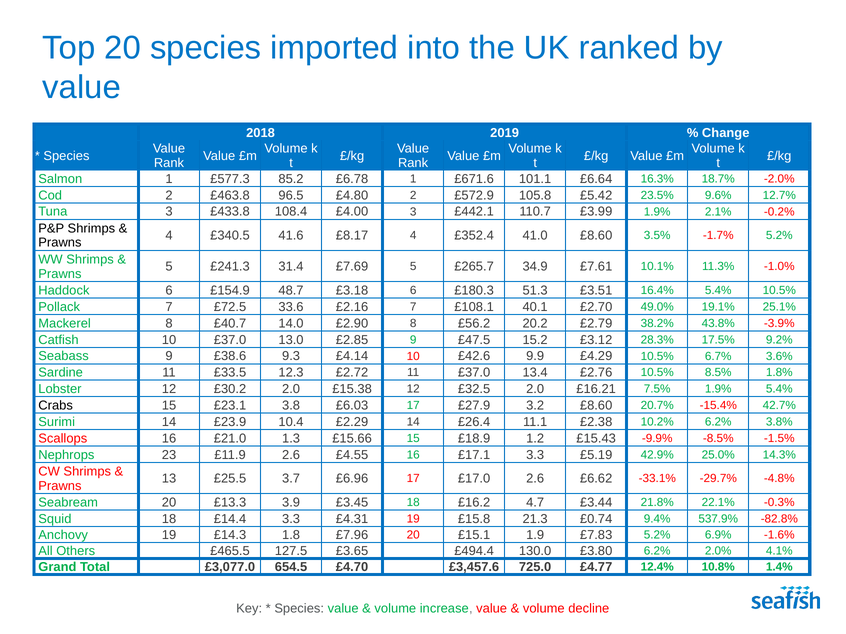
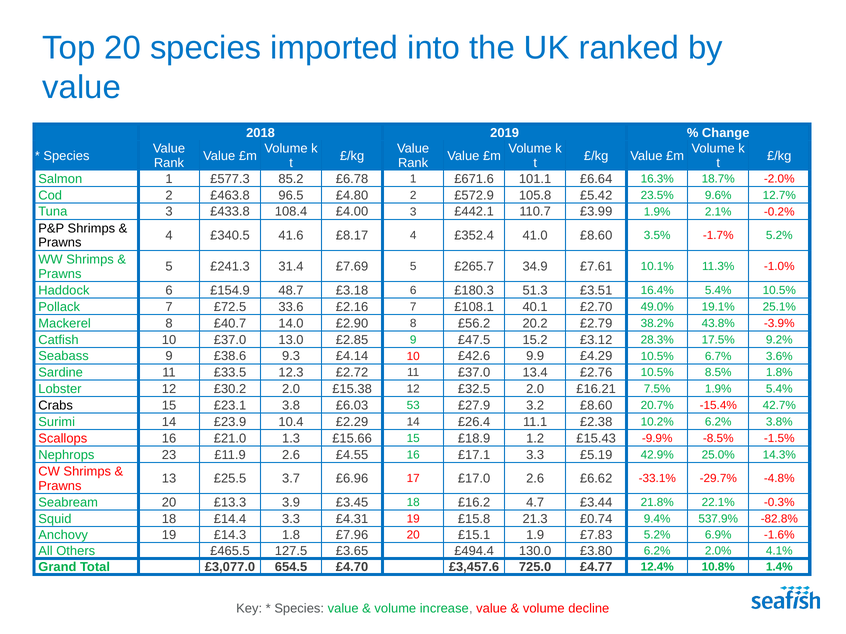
£6.03 17: 17 -> 53 (413, 406)
